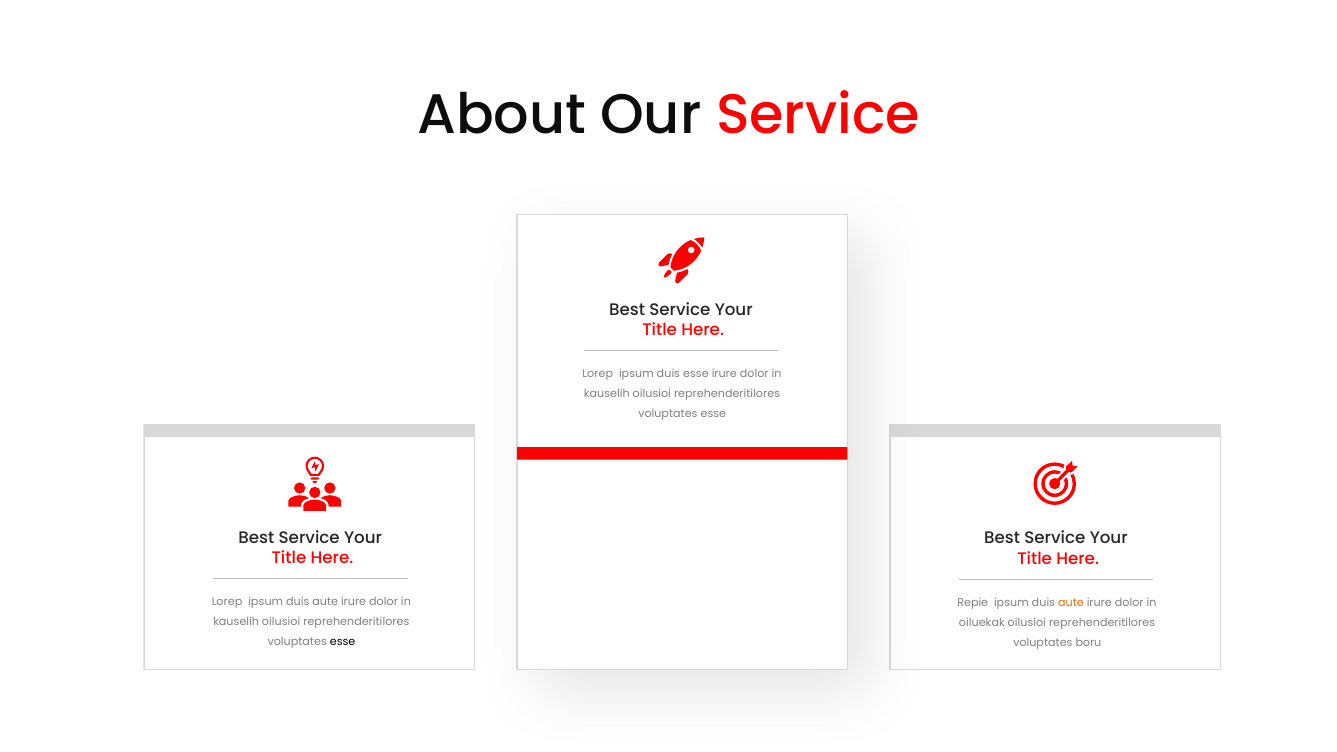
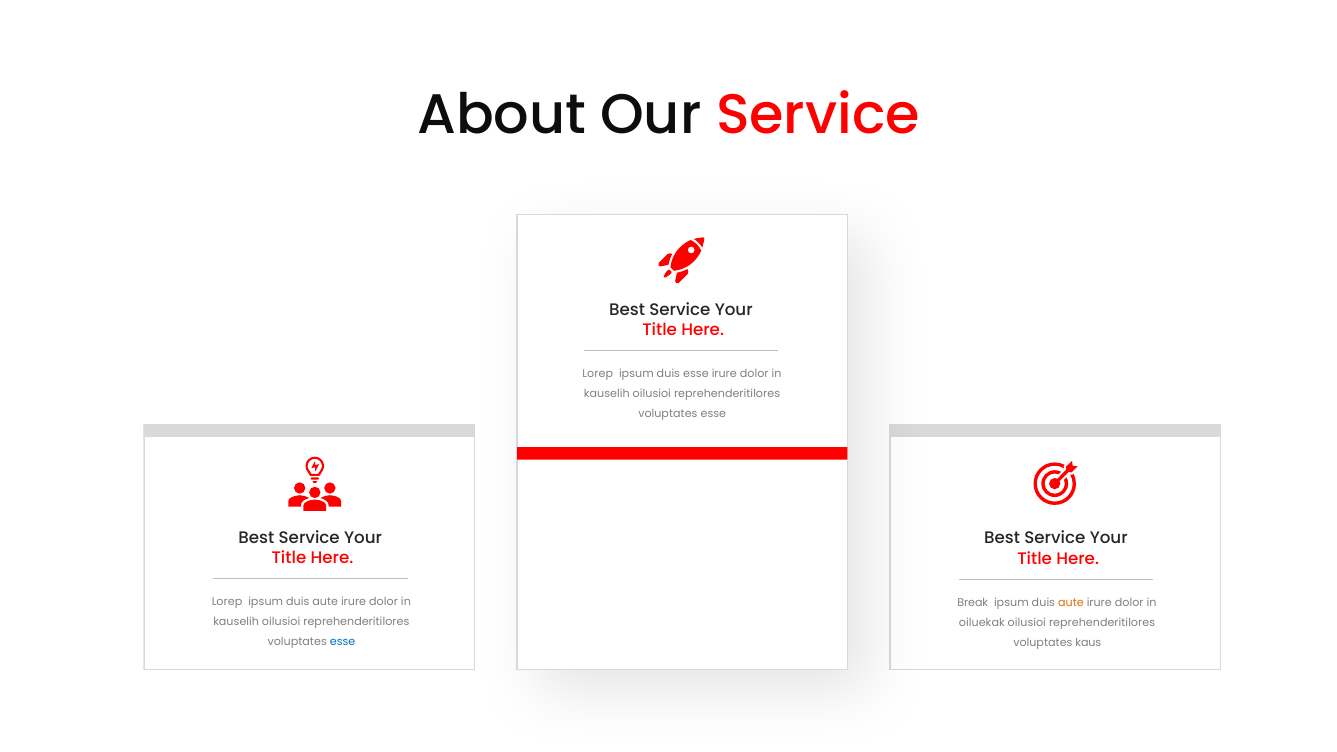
Repie: Repie -> Break (973, 603)
esse colour: black -> blue (343, 642)
boru: boru -> kaus (1088, 643)
